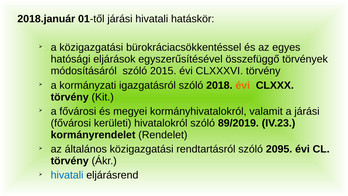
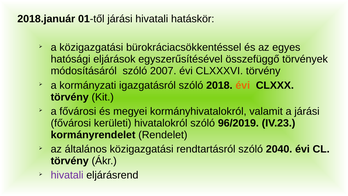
2015: 2015 -> 2007 (163, 71)
89/2019: 89/2019 -> 96/2019 (238, 123)
2095: 2095 -> 2040 (279, 149)
hivatali colour: blue -> purple (67, 175)
